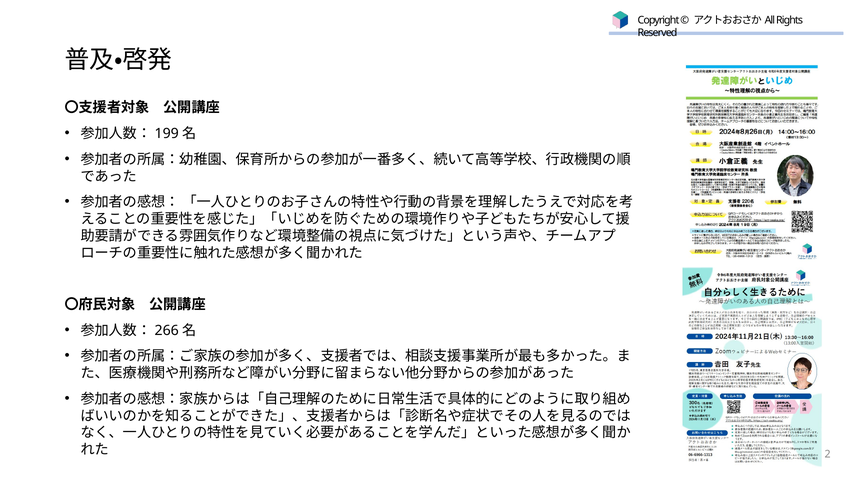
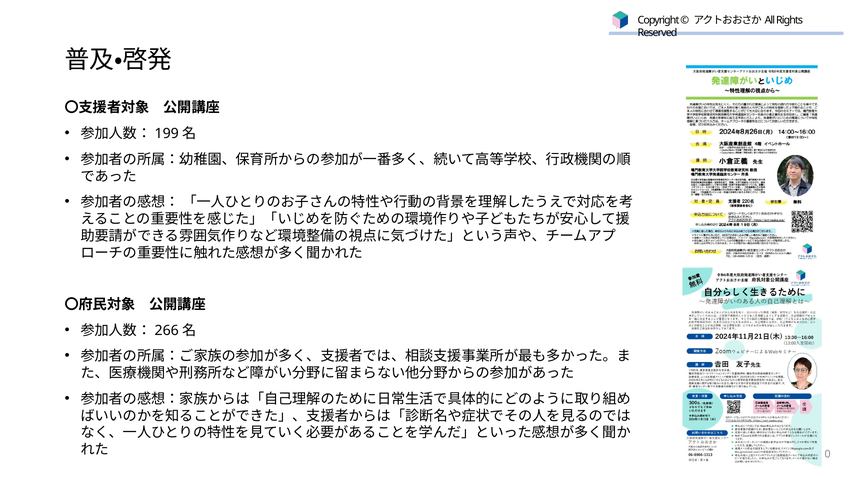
2: 2 -> 0 (828, 455)
